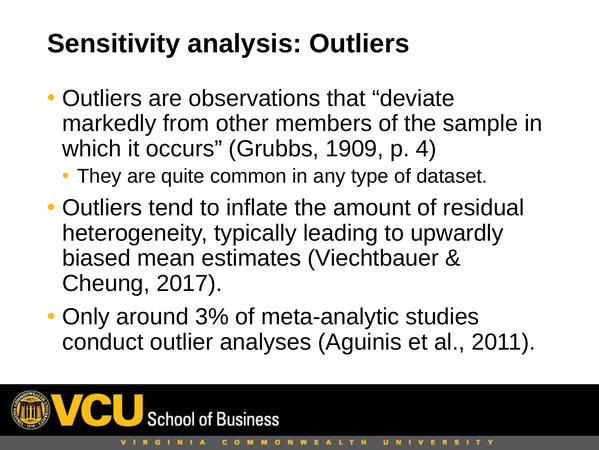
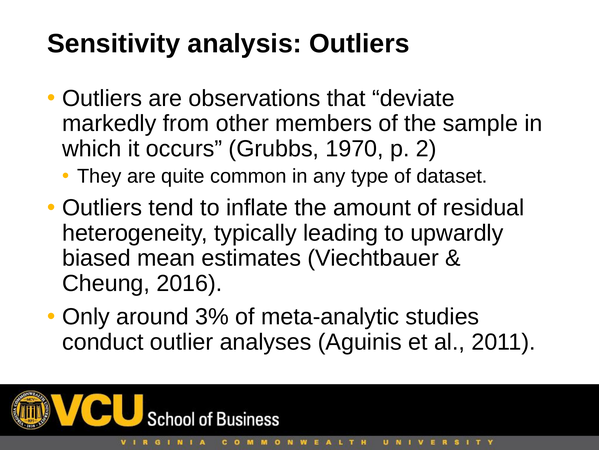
1909: 1909 -> 1970 (355, 148)
4: 4 -> 2 (426, 148)
2017: 2017 -> 2016 (189, 283)
